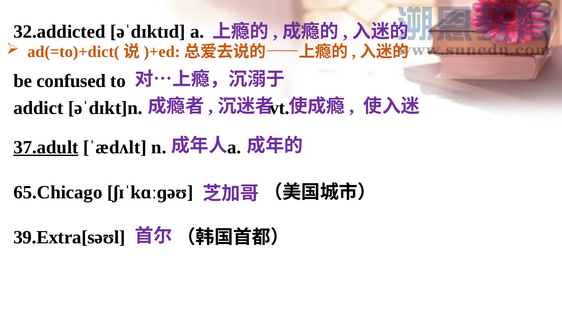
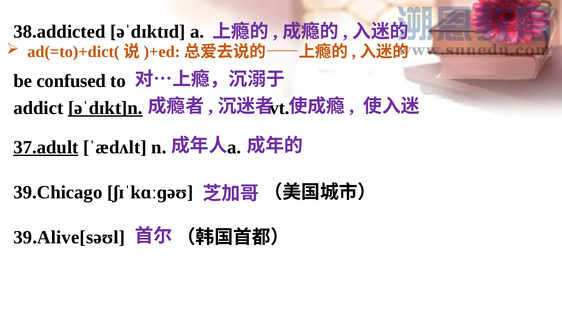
32.addicted: 32.addicted -> 38.addicted (59, 32)
əˈdɪkt]n underline: none -> present (105, 108)
65.Chicago: 65.Chicago -> 39.Chicago (58, 192)
39.Extra[səʊl: 39.Extra[səʊl -> 39.Alive[səʊl (69, 237)
